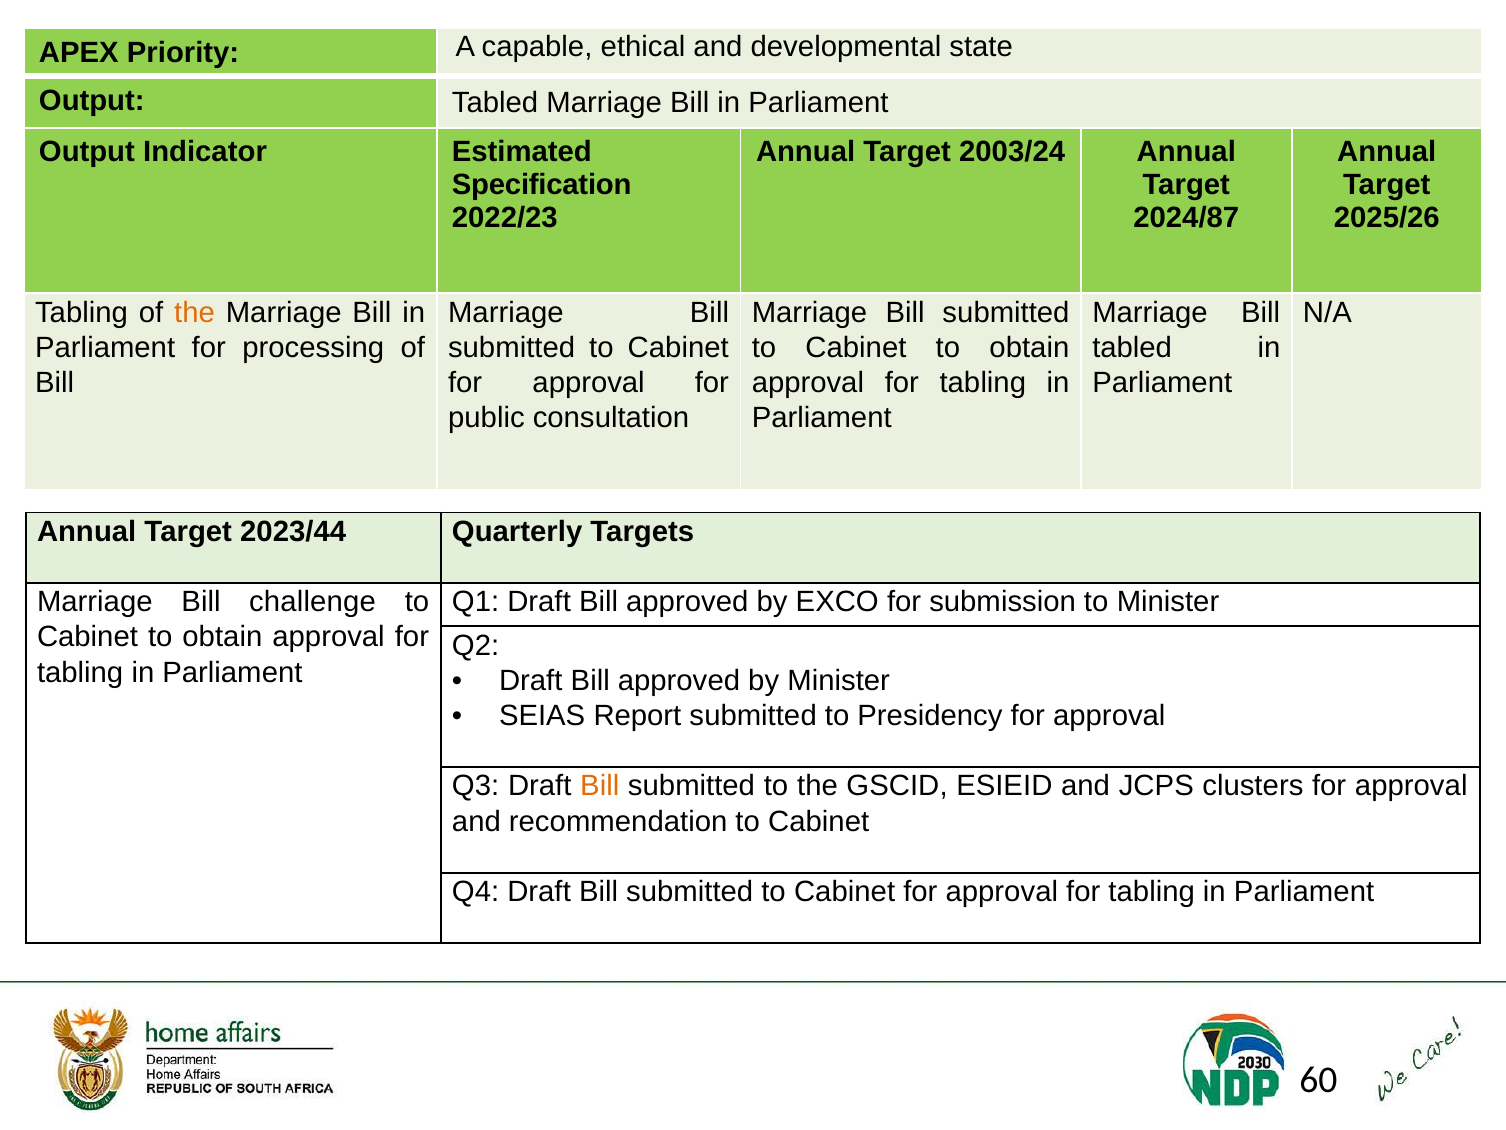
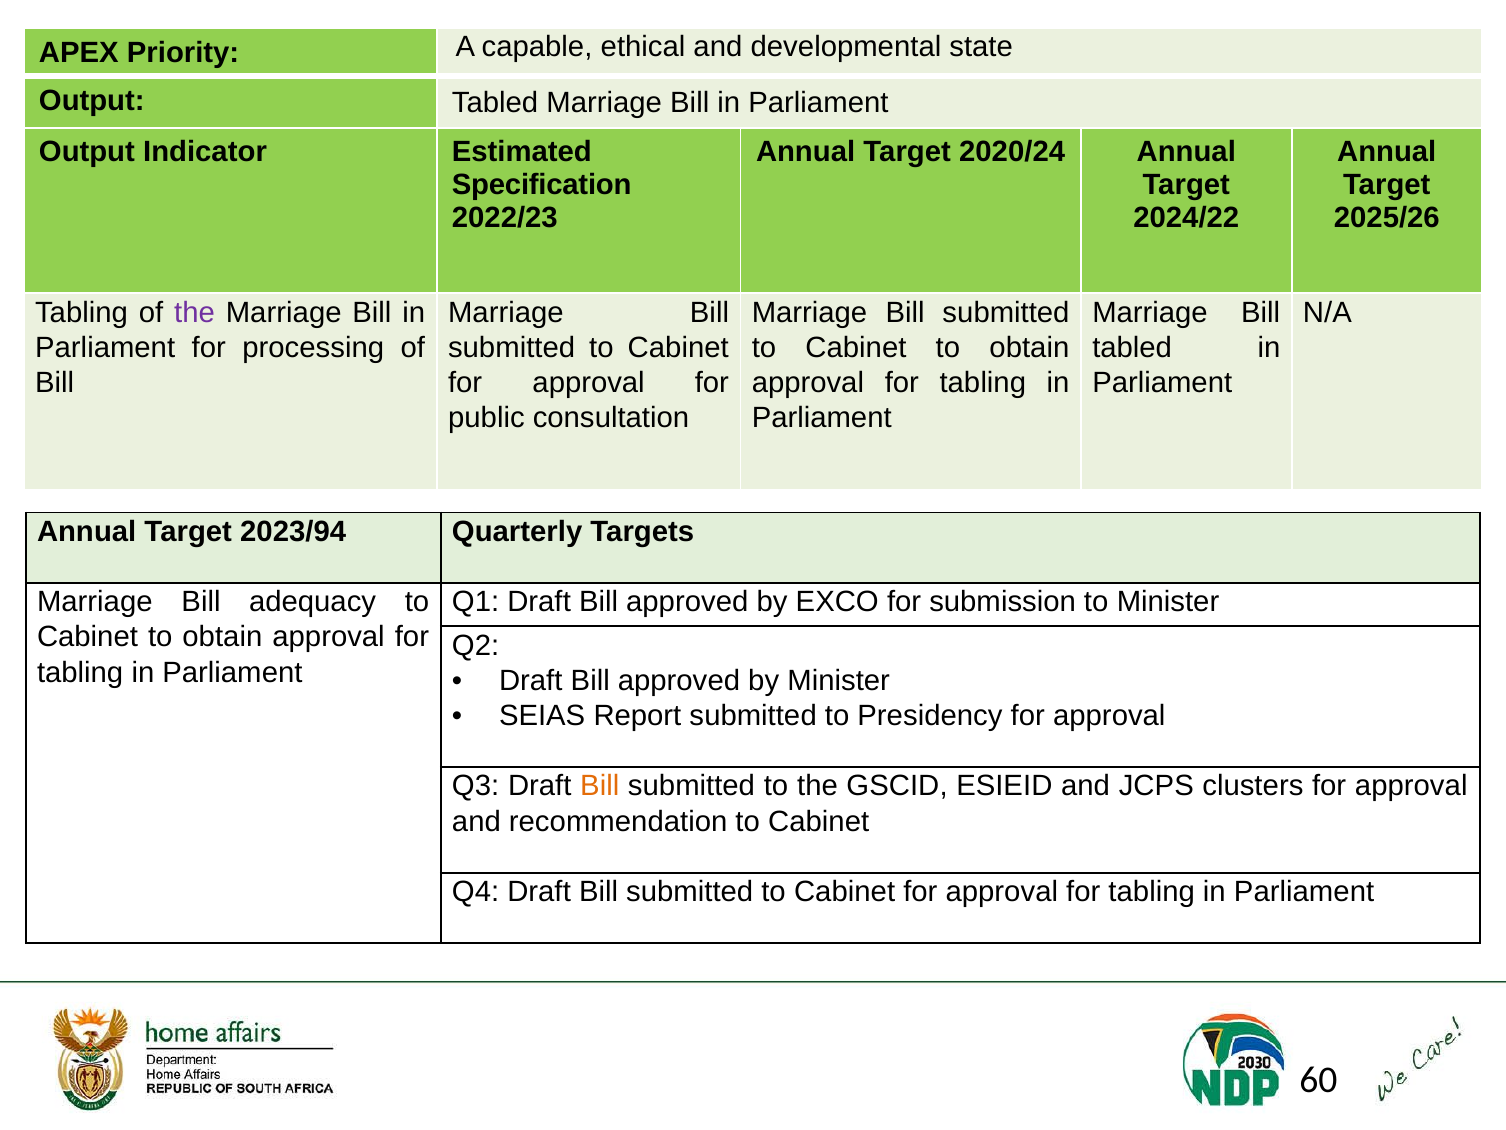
2003/24: 2003/24 -> 2020/24 (1012, 152)
2024/87: 2024/87 -> 2024/22 (1186, 218)
the colour: orange -> purple (195, 312)
2023/44: 2023/44 -> 2023/94 (293, 531)
challenge: challenge -> adequacy (313, 602)
